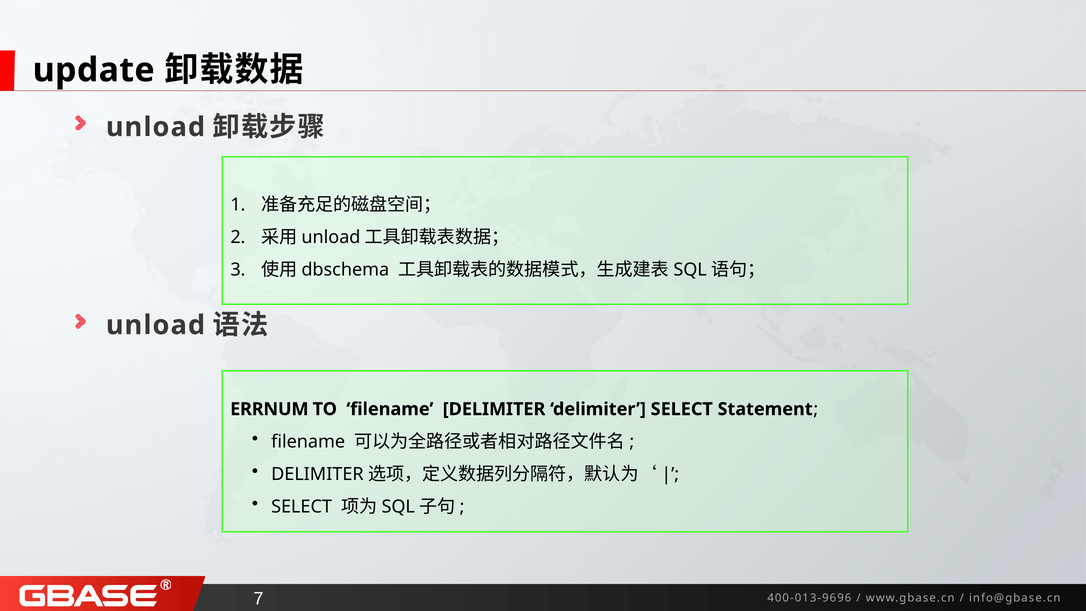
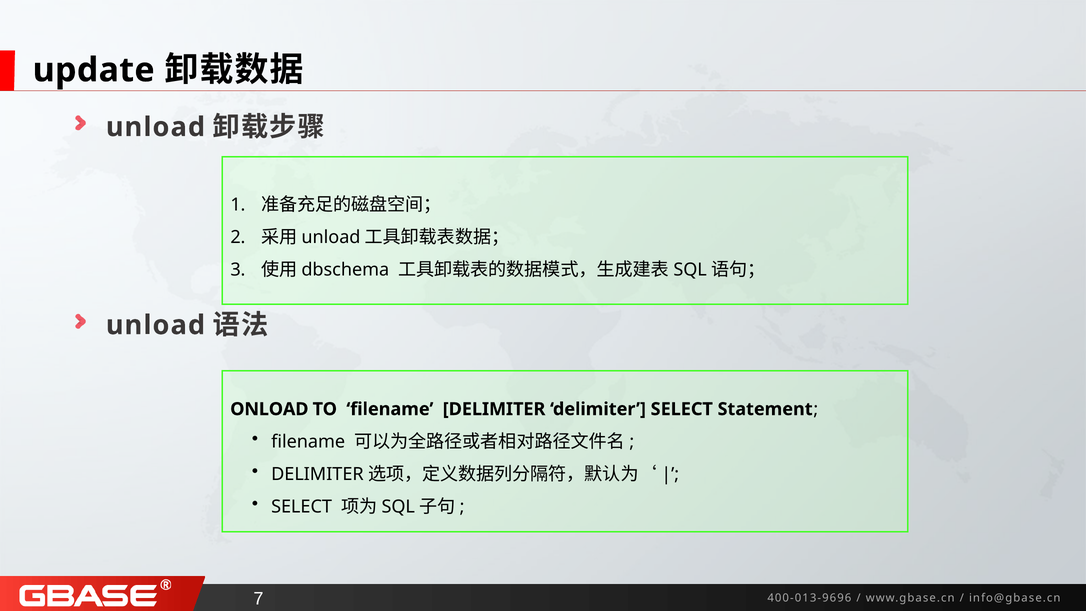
ERRNUM: ERRNUM -> ONLOAD (269, 409)
